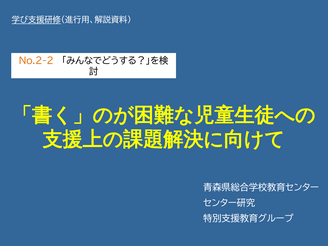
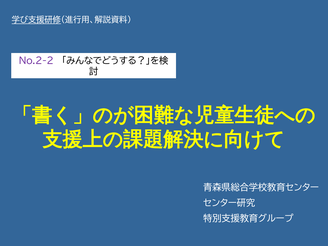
No.2-2 colour: orange -> purple (36, 61)
